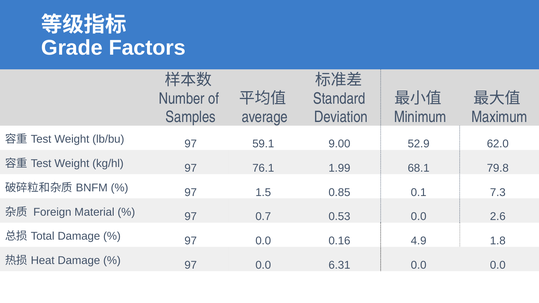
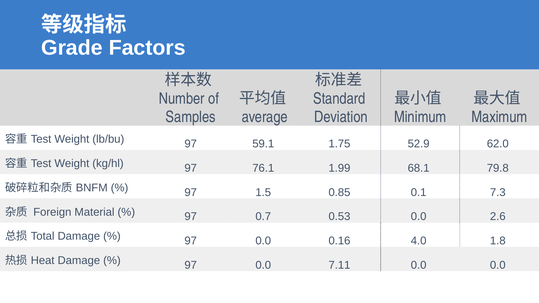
9.00: 9.00 -> 1.75 (339, 144)
4.9: 4.9 -> 4.0 (419, 241)
6.31: 6.31 -> 7.11 (339, 265)
